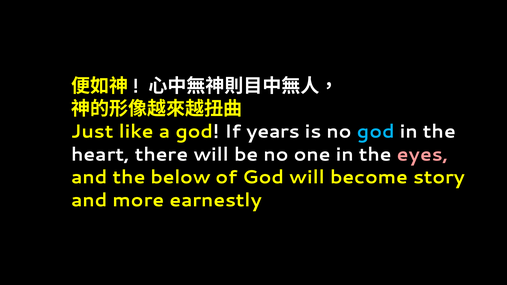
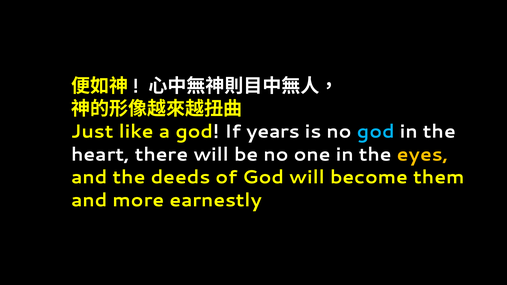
eyes colour: pink -> yellow (422, 155)
below: below -> deeds (180, 177)
story: story -> them (439, 177)
